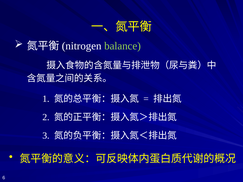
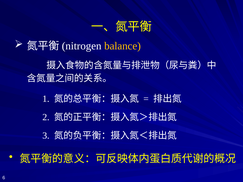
balance colour: light green -> yellow (123, 46)
